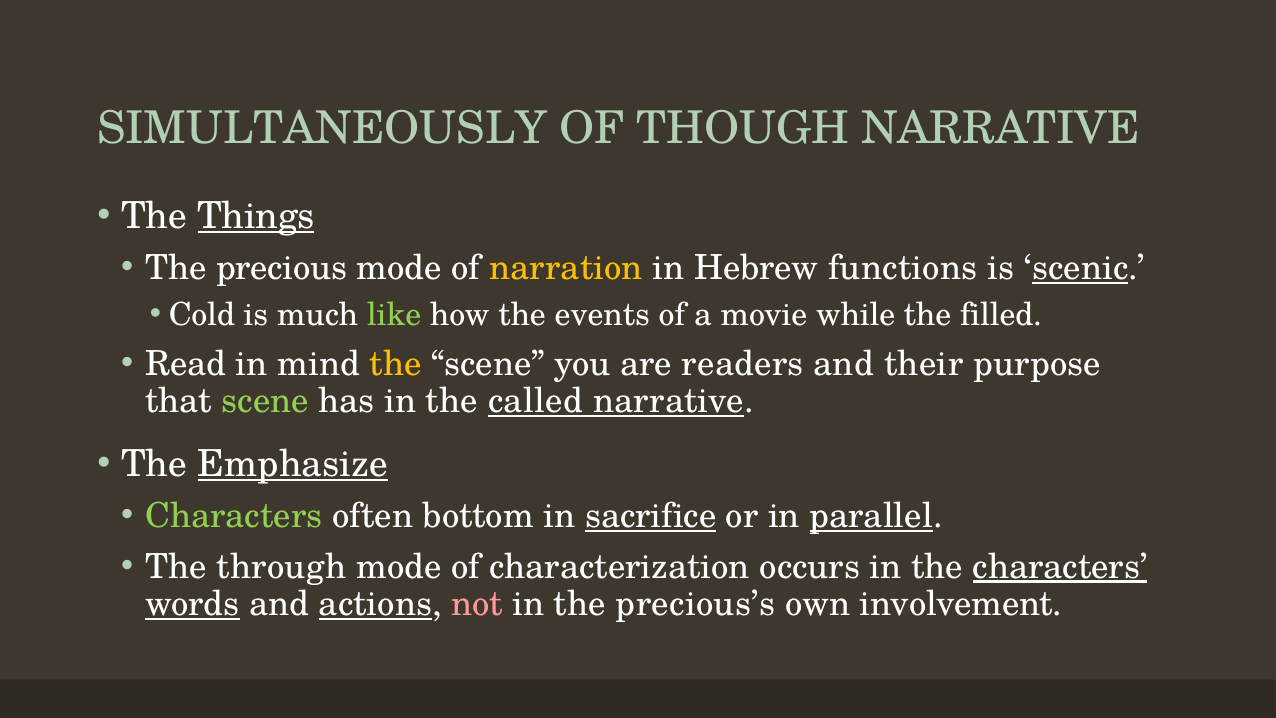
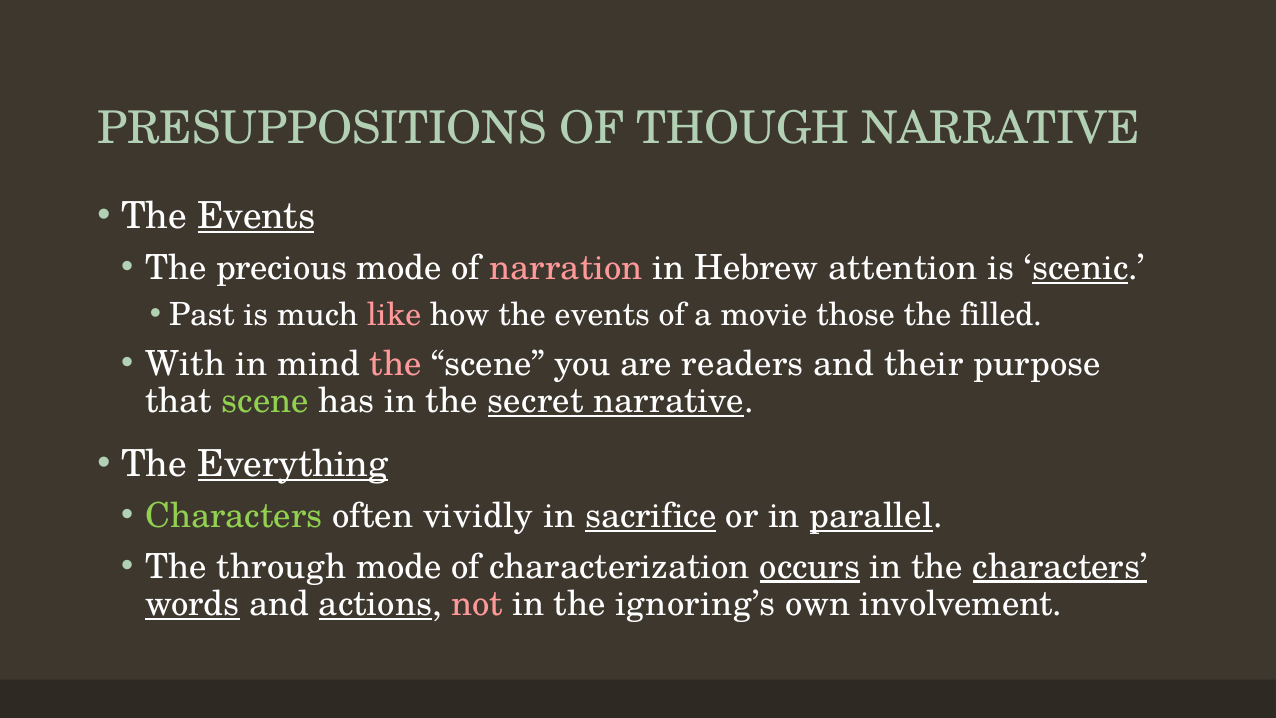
SIMULTANEOUSLY: SIMULTANEOUSLY -> PRESUPPOSITIONS (322, 129)
Things: Things -> Events (256, 216)
narration colour: yellow -> pink (566, 268)
functions: functions -> attention (903, 268)
Cold: Cold -> Past (202, 314)
like colour: light green -> pink (394, 314)
while: while -> those (856, 314)
Read: Read -> With (186, 364)
the colour: yellow -> pink (396, 364)
called: called -> secret (536, 401)
Emphasize: Emphasize -> Everything (293, 464)
bottom: bottom -> vividly (478, 516)
occurs underline: none -> present (810, 566)
precious’s: precious’s -> ignoring’s (696, 604)
